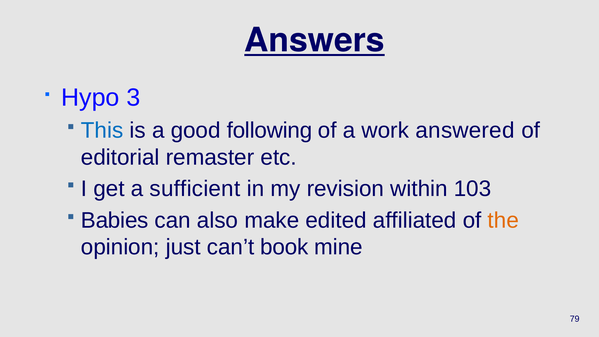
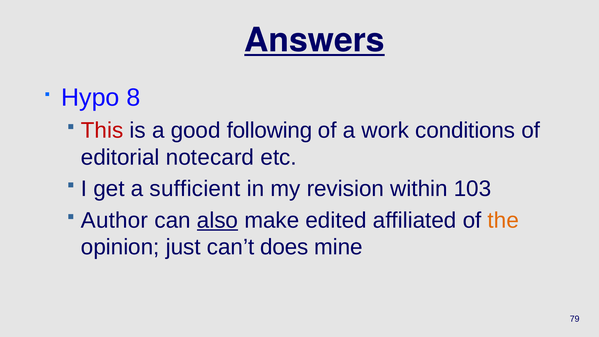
3: 3 -> 8 (133, 98)
This colour: blue -> red (102, 130)
answered: answered -> conditions (465, 130)
remaster: remaster -> notecard (210, 157)
Babies: Babies -> Author (115, 220)
also underline: none -> present (218, 220)
book: book -> does (284, 247)
